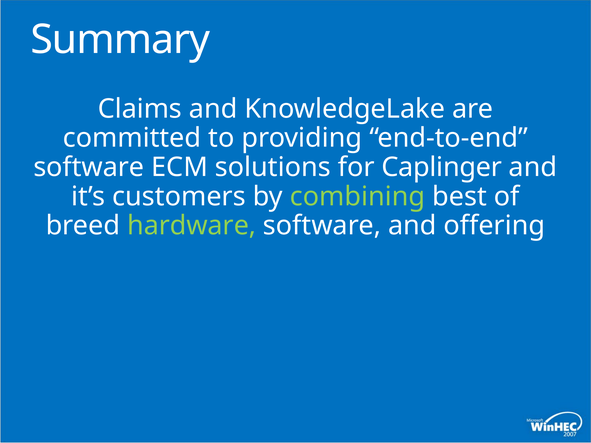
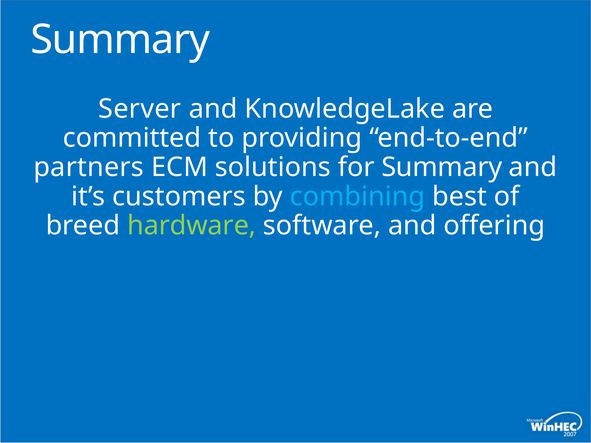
Claims: Claims -> Server (140, 109)
software: software -> partners (89, 167)
for Caplinger: Caplinger -> Summary (442, 167)
combining colour: light green -> light blue (357, 197)
